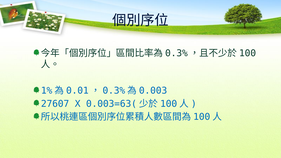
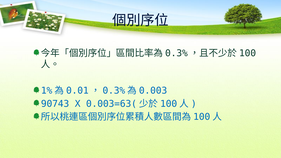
27607: 27607 -> 90743 (55, 104)
